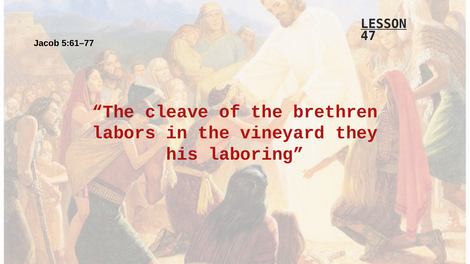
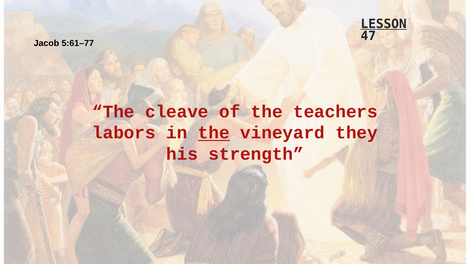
brethren: brethren -> teachers (335, 112)
the underline: none -> present (214, 133)
laboring: laboring -> strength (256, 154)
